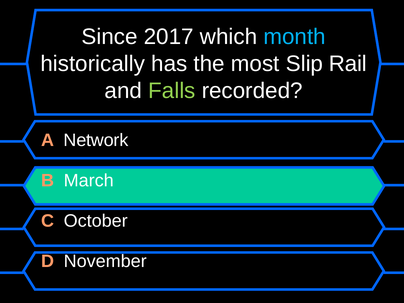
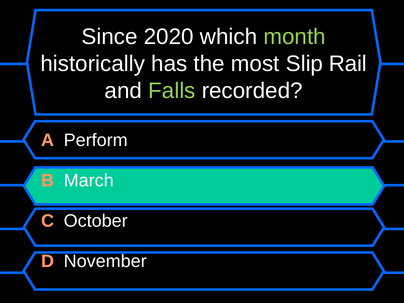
2017: 2017 -> 2020 (169, 37)
month colour: light blue -> light green (295, 37)
Network: Network -> Perform (96, 140)
